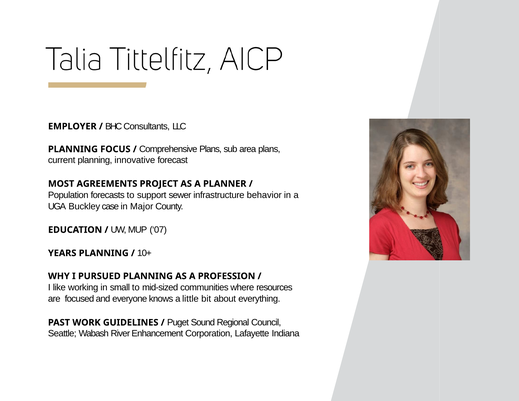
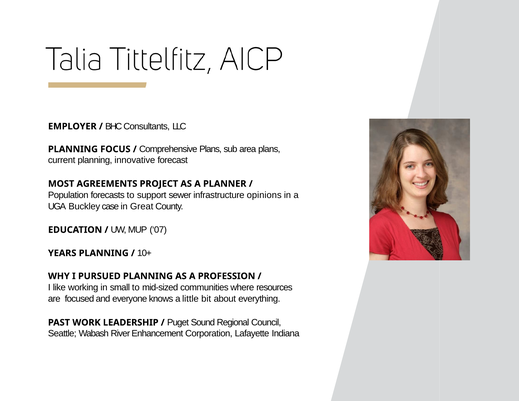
behavior: behavior -> opinions (264, 195)
Major: Major -> Great (142, 206)
GUIDELINES: GUIDELINES -> LEADERSHIP (131, 323)
